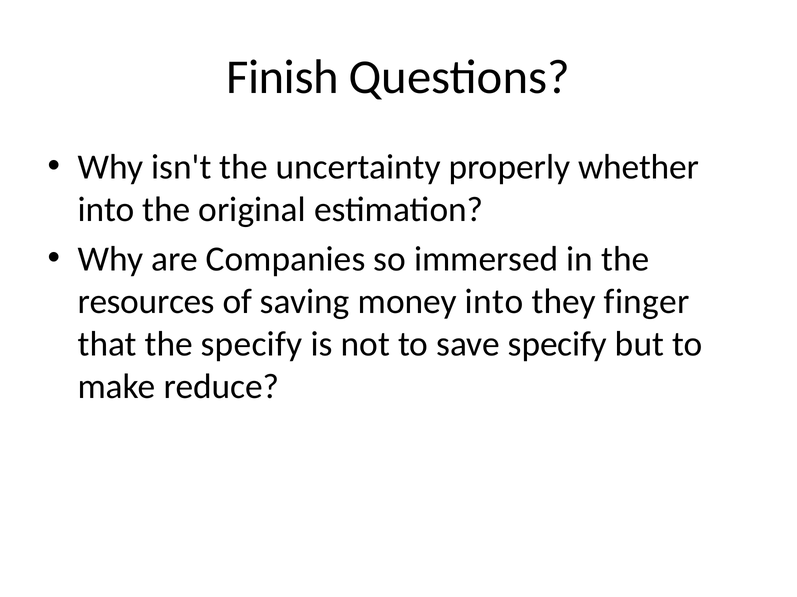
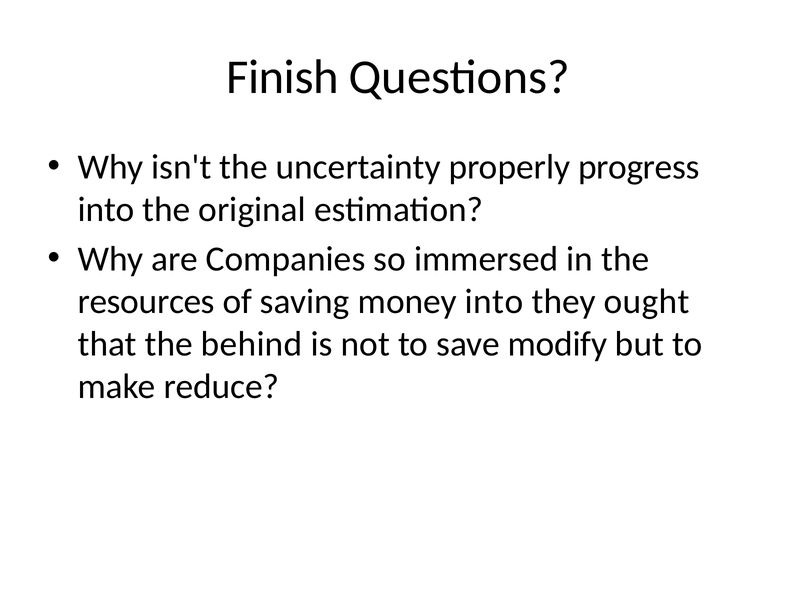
whether: whether -> progress (639, 167)
finger: finger -> ought (647, 302)
the specify: specify -> behind (252, 344)
save specify: specify -> modify (557, 344)
